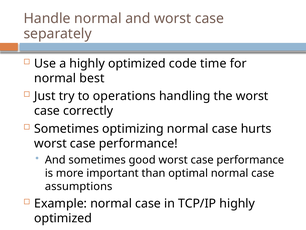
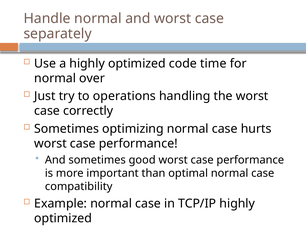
best: best -> over (92, 78)
assumptions: assumptions -> compatibility (79, 186)
